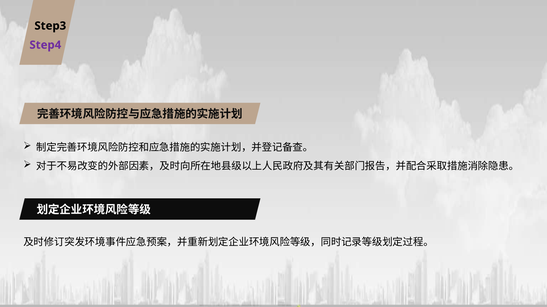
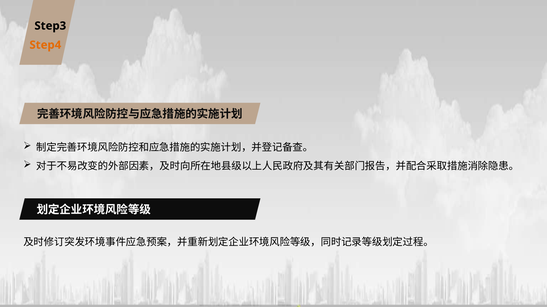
Step4 colour: purple -> orange (45, 45)
